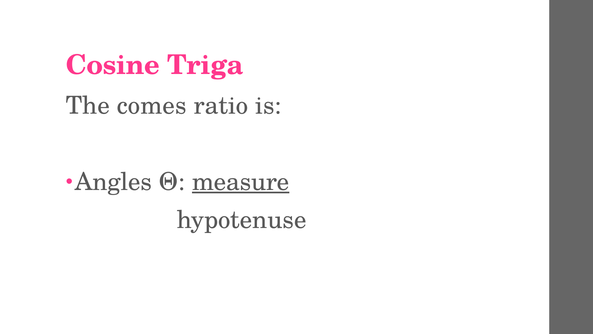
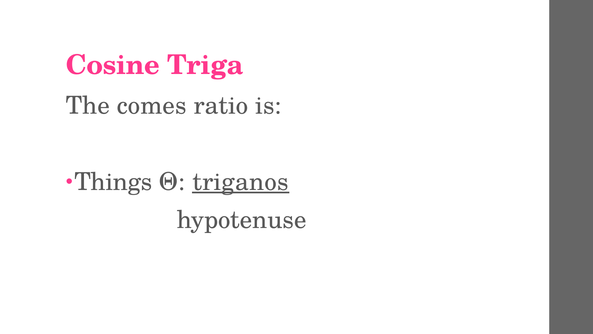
Angles: Angles -> Things (113, 182)
measure: measure -> triganos (240, 182)
